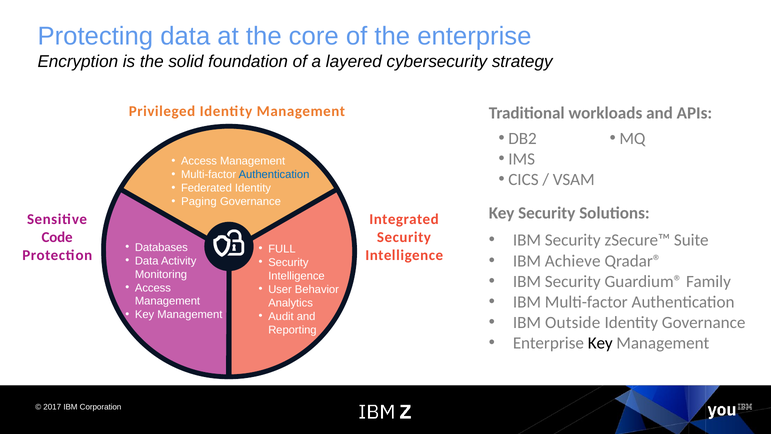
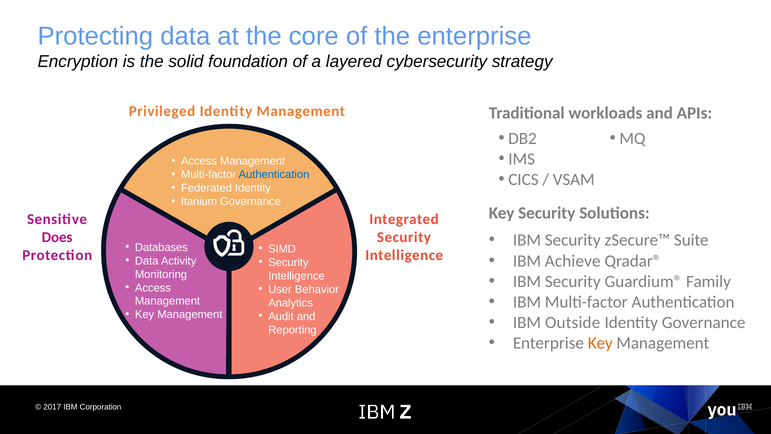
Paging: Paging -> Itanium (199, 202)
Code: Code -> Does (57, 237)
FULL: FULL -> SIMD (282, 249)
Key colour: black -> orange (600, 343)
